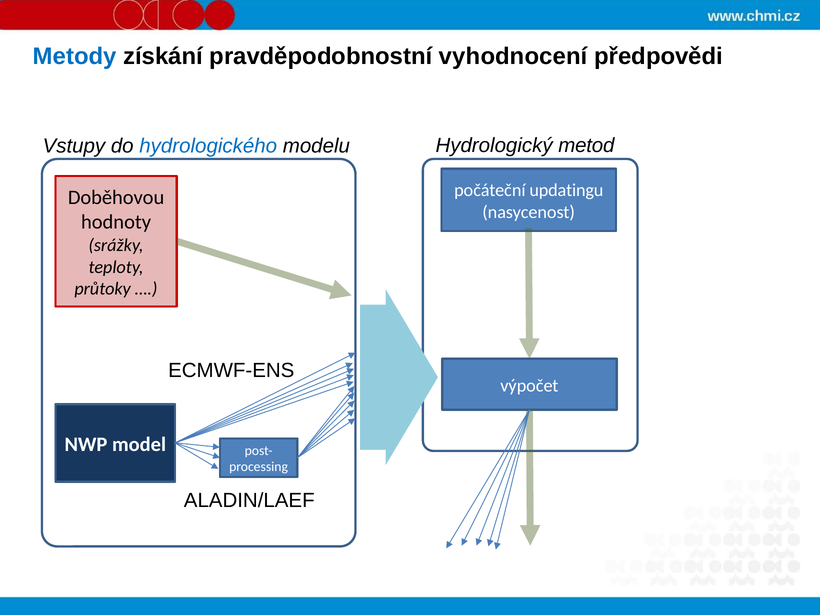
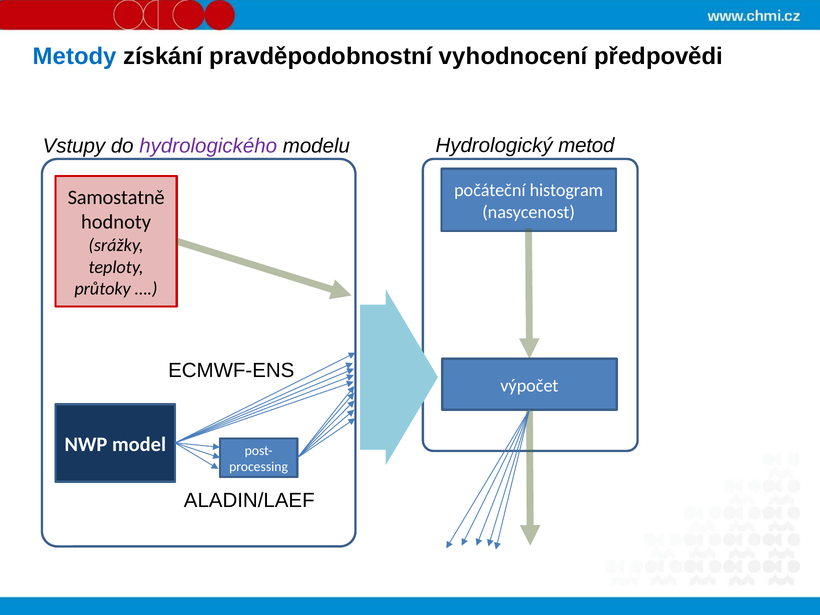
hydrologického colour: blue -> purple (208, 146)
updatingu: updatingu -> histogram (566, 190)
Doběhovou: Doběhovou -> Samostatně (116, 198)
